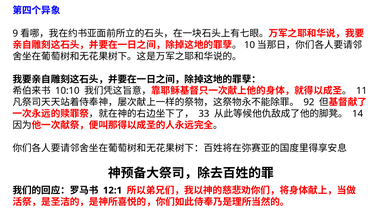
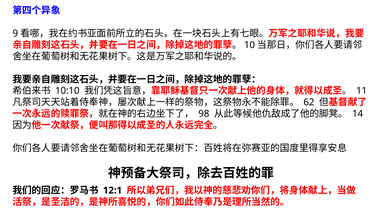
92: 92 -> 62 (309, 102)
33: 33 -> 98 (204, 114)
